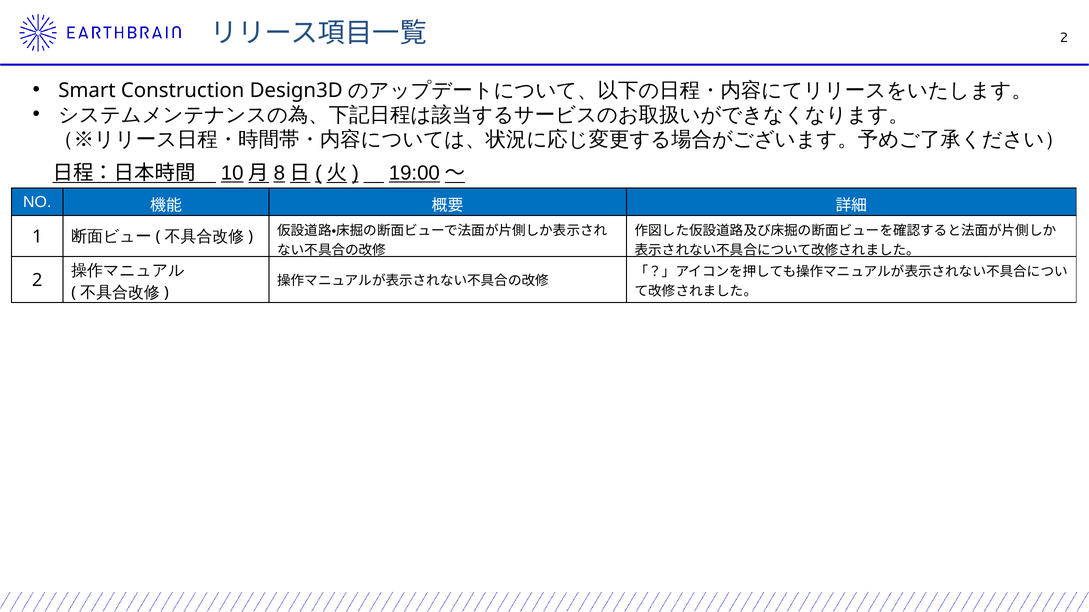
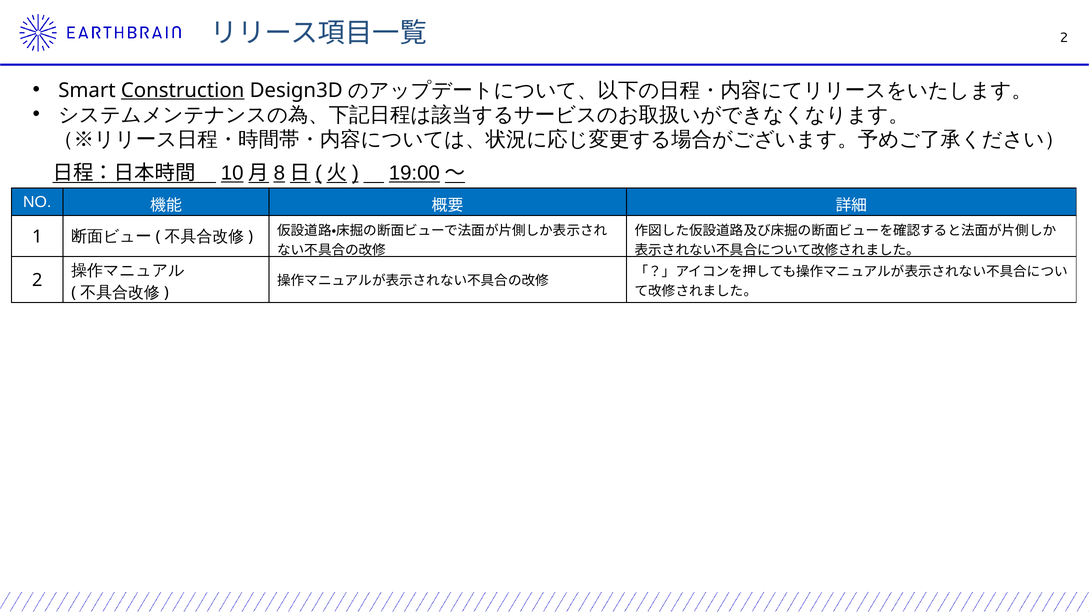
Construction underline: none -> present (183, 90)
